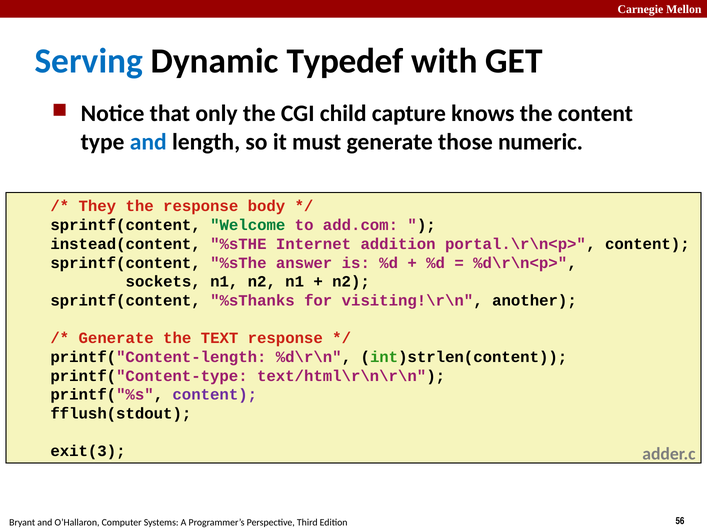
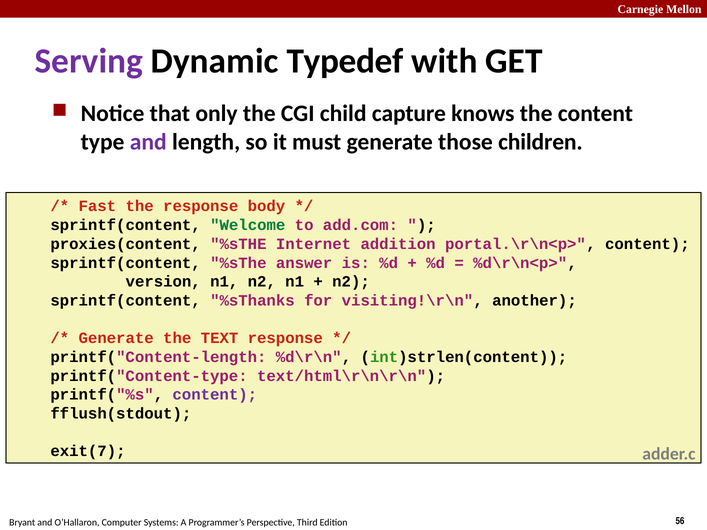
Serving colour: blue -> purple (89, 61)
and colour: blue -> purple (148, 142)
numeric: numeric -> children (540, 142)
They: They -> Fast (97, 206)
instead(content: instead(content -> proxies(content (126, 244)
sockets: sockets -> version (163, 282)
exit(3: exit(3 -> exit(7 (88, 451)
